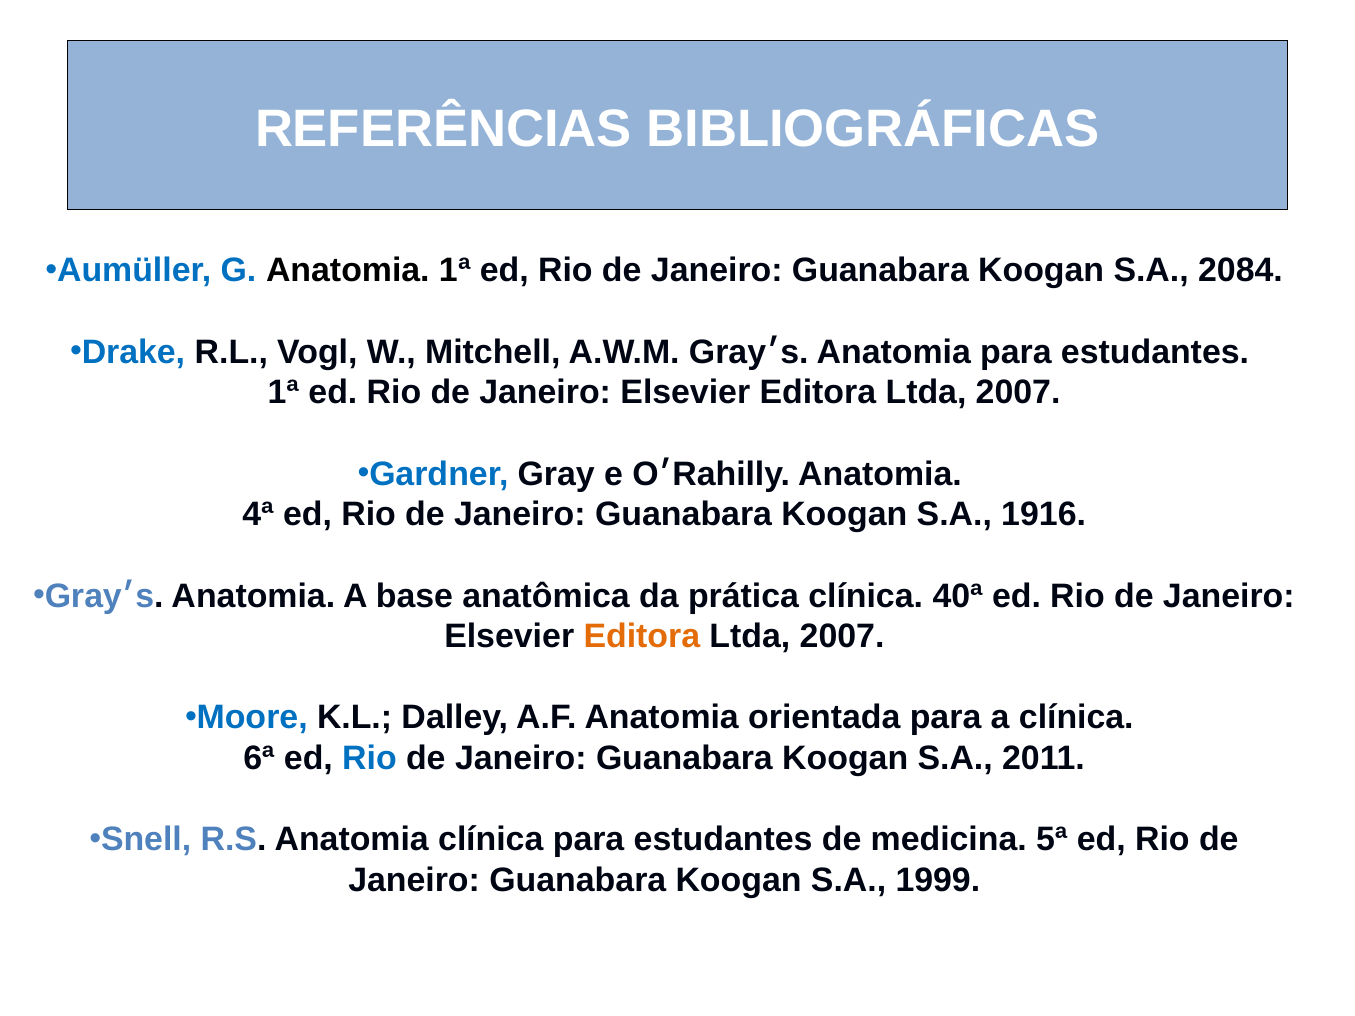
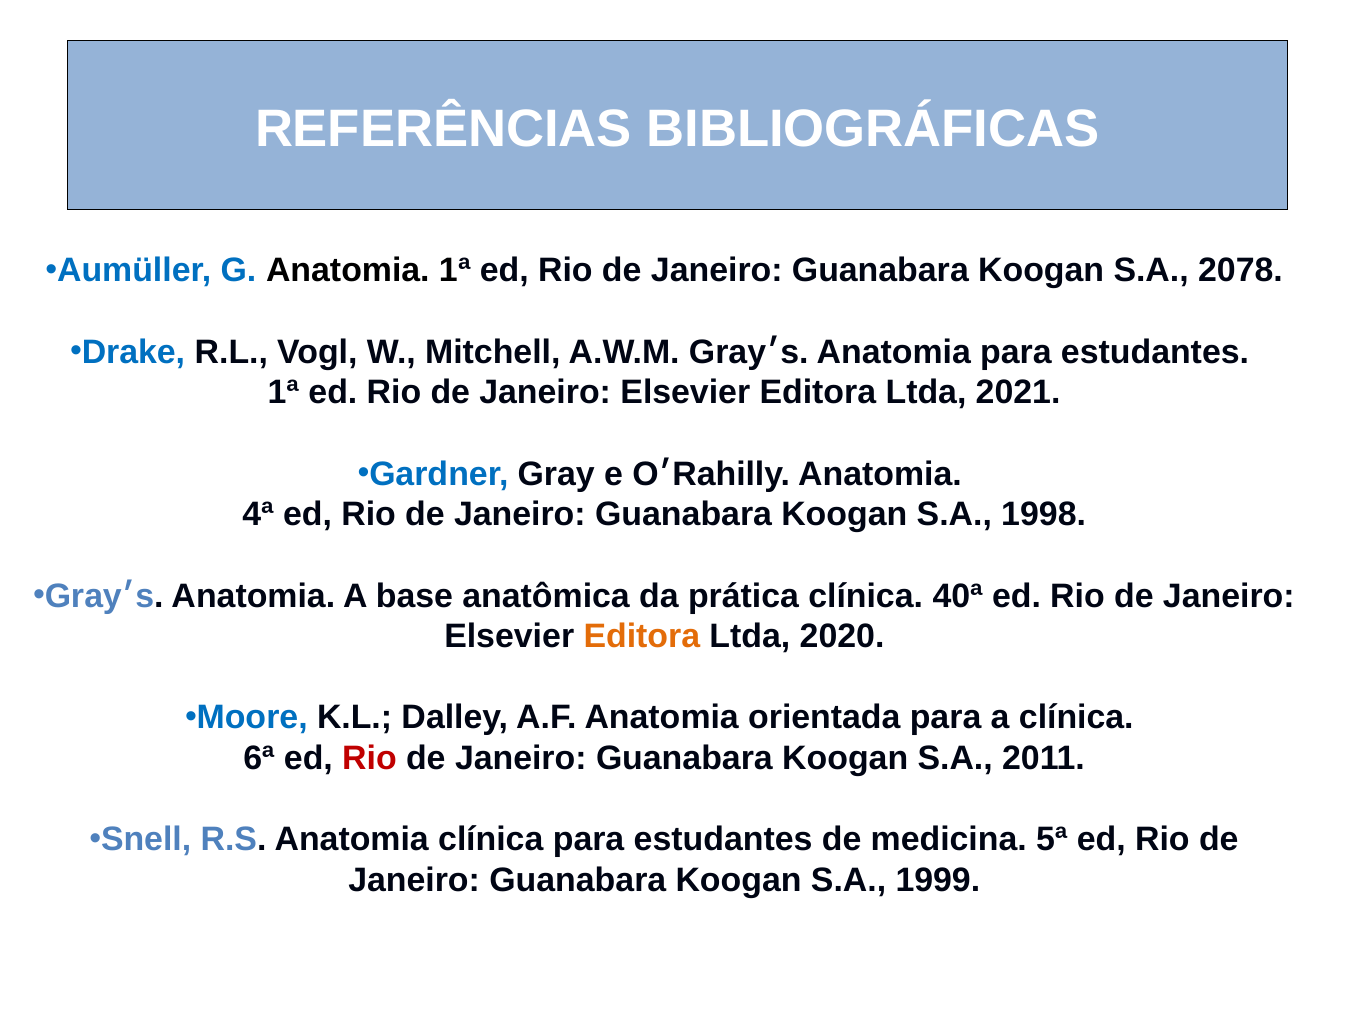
2084: 2084 -> 2078 (1240, 271)
2007: 2007 -> 2021 (1018, 393)
1916: 1916 -> 1998 (1044, 515)
2007: 2007 -> 2020 (842, 637)
Rio colour: blue -> red (369, 759)
